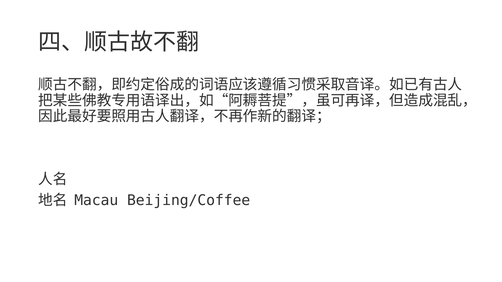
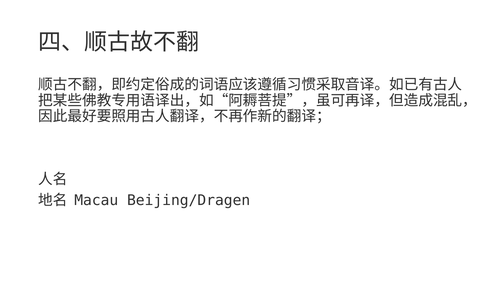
Beijing/Coffee: Beijing/Coffee -> Beijing/Dragen (189, 201)
